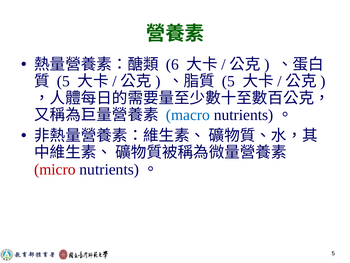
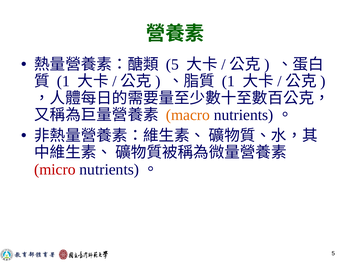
6: 6 -> 5 (172, 64)
5: 5 -> 1 (63, 81)
5: 5 -> 1 (228, 81)
macro colour: blue -> orange (188, 115)
